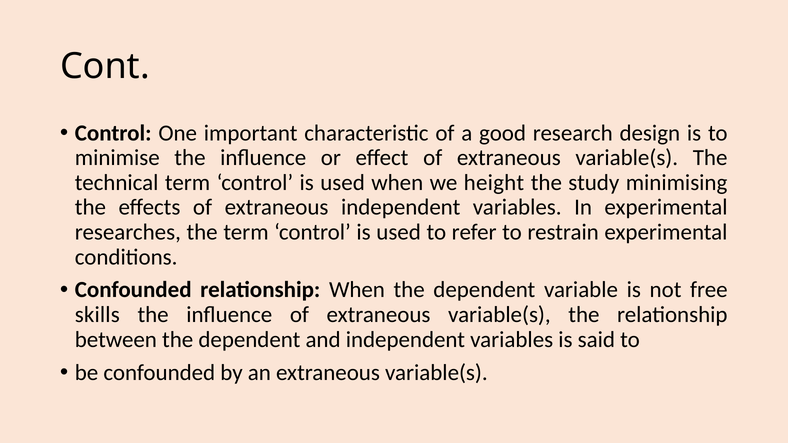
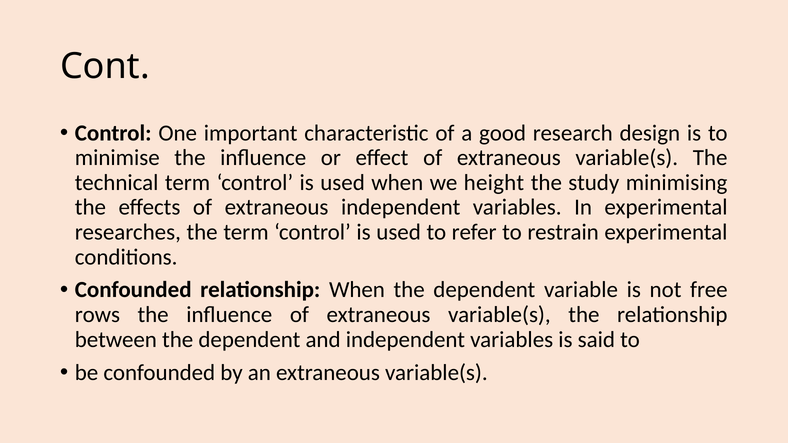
skills: skills -> rows (97, 315)
